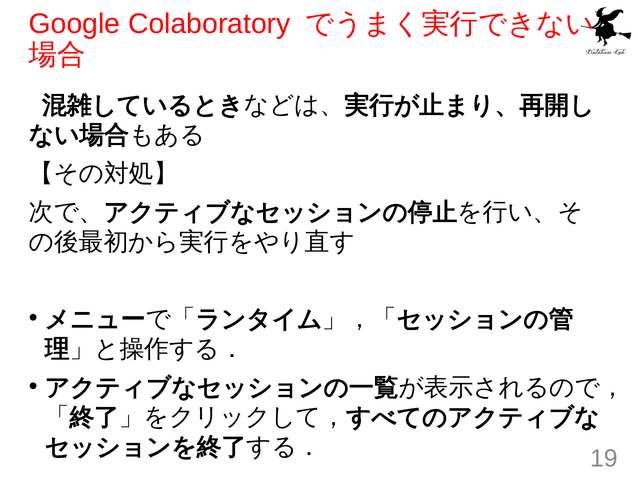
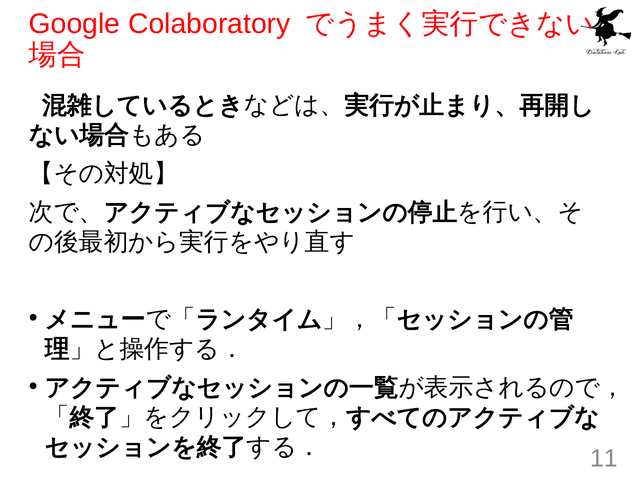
19: 19 -> 11 (604, 458)
